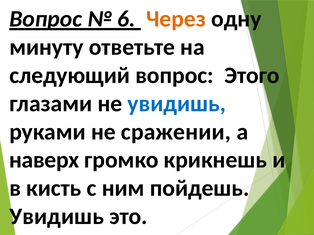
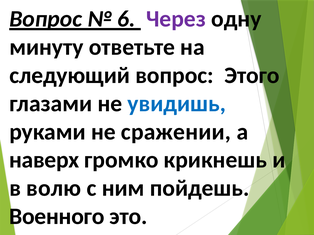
Через colour: orange -> purple (176, 19)
кисть: кисть -> волю (54, 189)
Увидишь: Увидишь -> Военного (57, 217)
